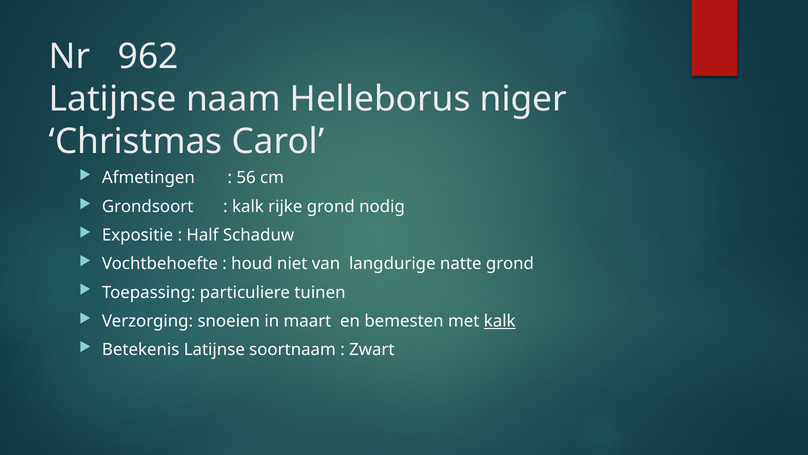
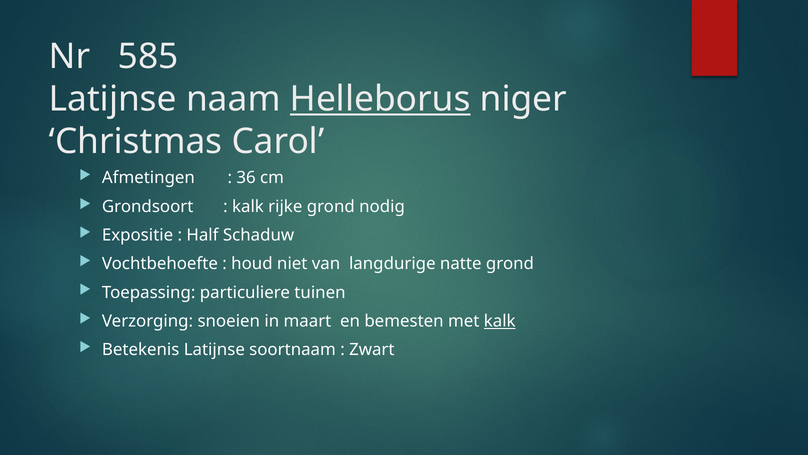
962: 962 -> 585 (148, 57)
Helleborus underline: none -> present (380, 99)
56: 56 -> 36 (246, 178)
